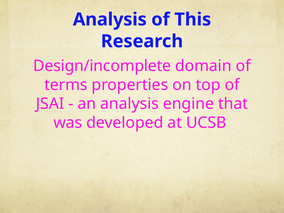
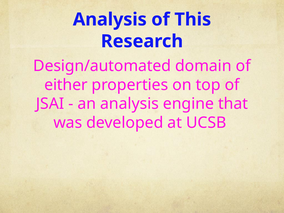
Design/incomplete: Design/incomplete -> Design/automated (102, 66)
terms: terms -> either (66, 85)
